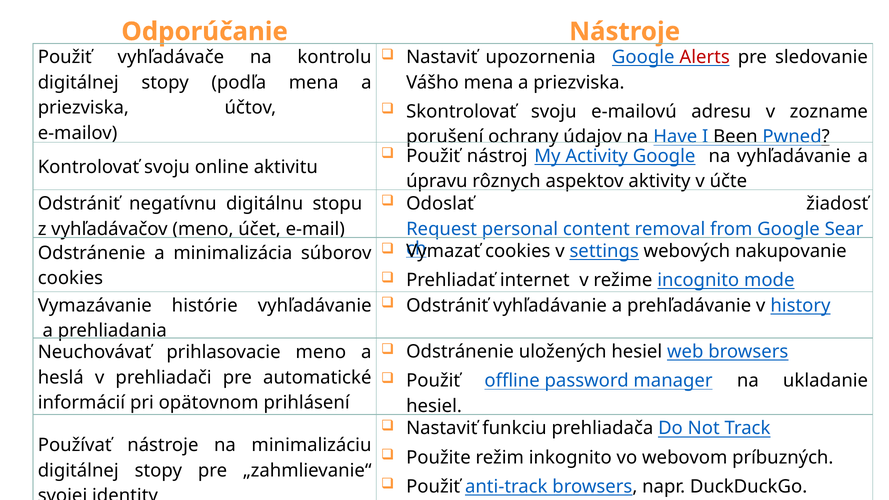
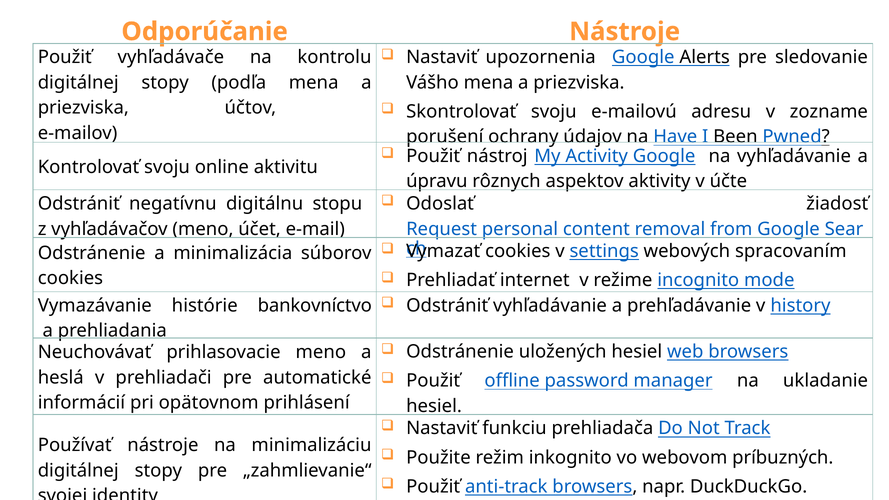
Alerts colour: red -> black (705, 57)
nakupovanie: nakupovanie -> spracovaním (791, 251)
histórie vyhľadávanie: vyhľadávanie -> bankovníctvo (315, 306)
